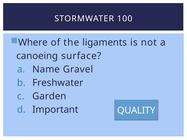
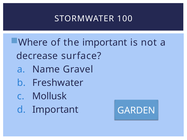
the ligaments: ligaments -> important (105, 43)
canoeing: canoeing -> decrease (37, 56)
Garden: Garden -> Mollusk (49, 96)
QUALITY: QUALITY -> GARDEN (136, 111)
